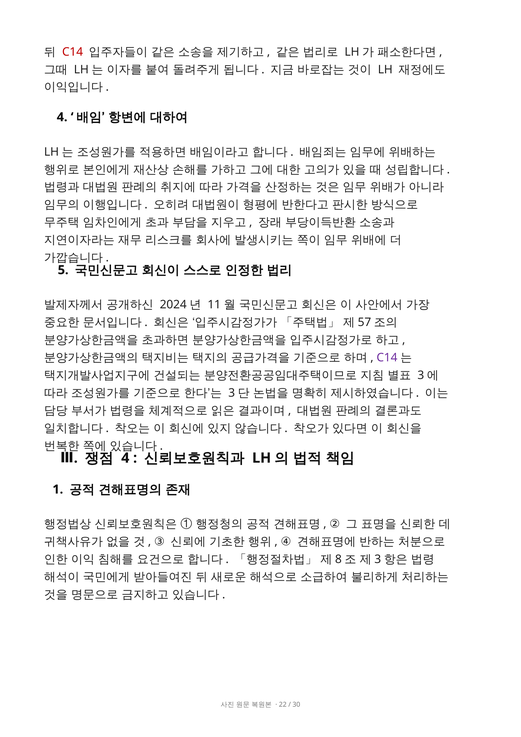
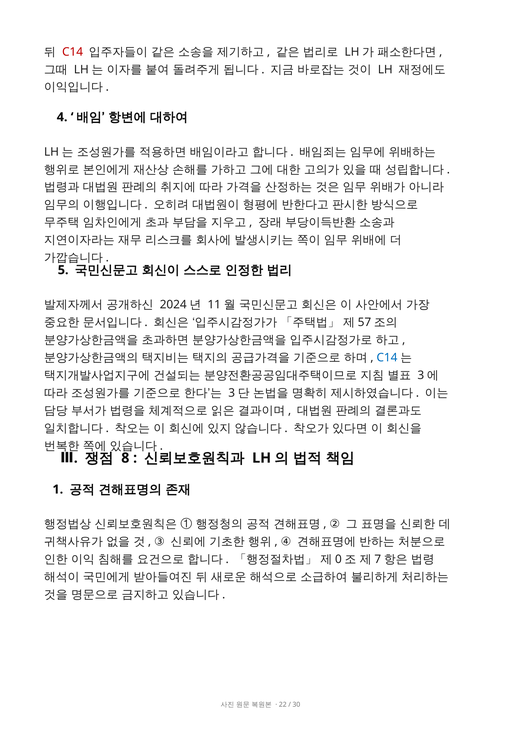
C14 colour: purple -> blue (387, 358)
4: 4 -> 8 (125, 458)
8: 8 -> 0 (338, 559)
3: 3 -> 7 (378, 559)
